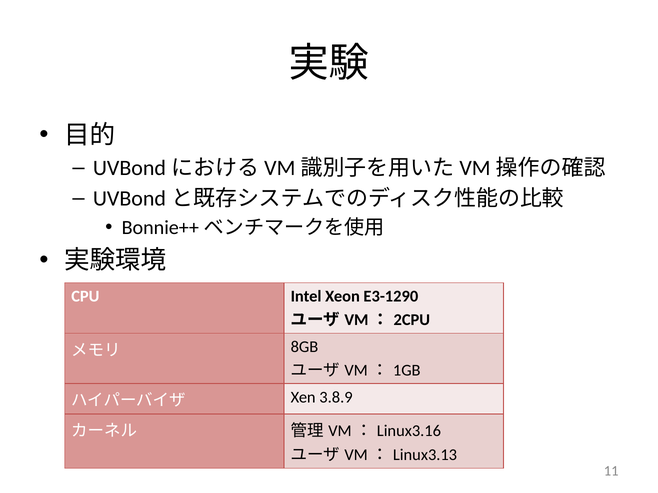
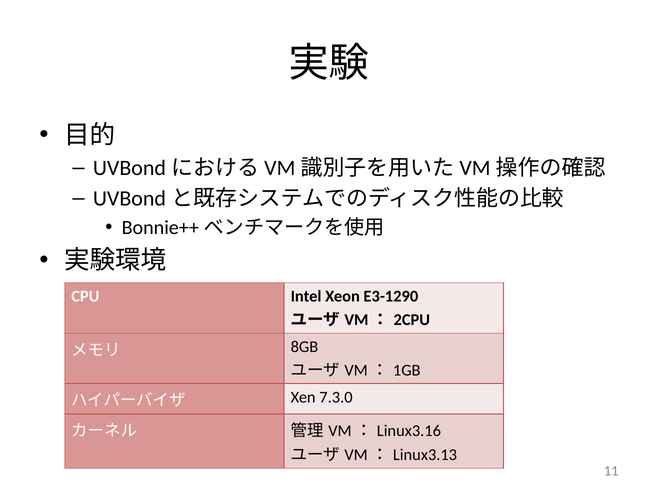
3.8.9: 3.8.9 -> 7.3.0 (336, 398)
